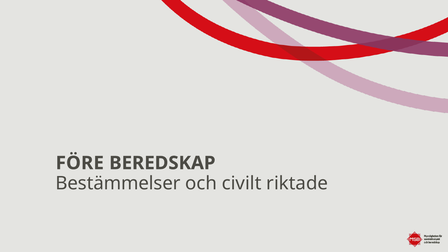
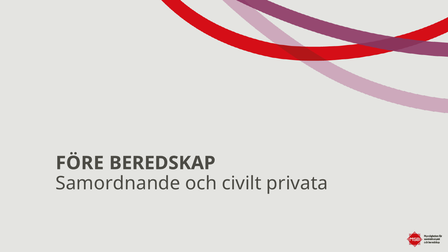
Bestämmelser: Bestämmelser -> Samordnande (118, 183)
riktade: riktade -> privata (297, 183)
